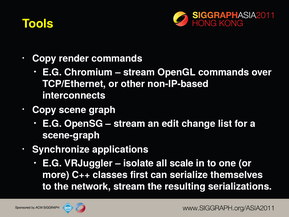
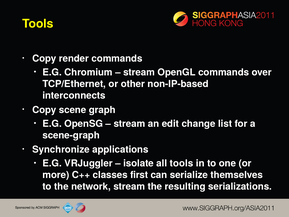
all scale: scale -> tools (181, 163)
